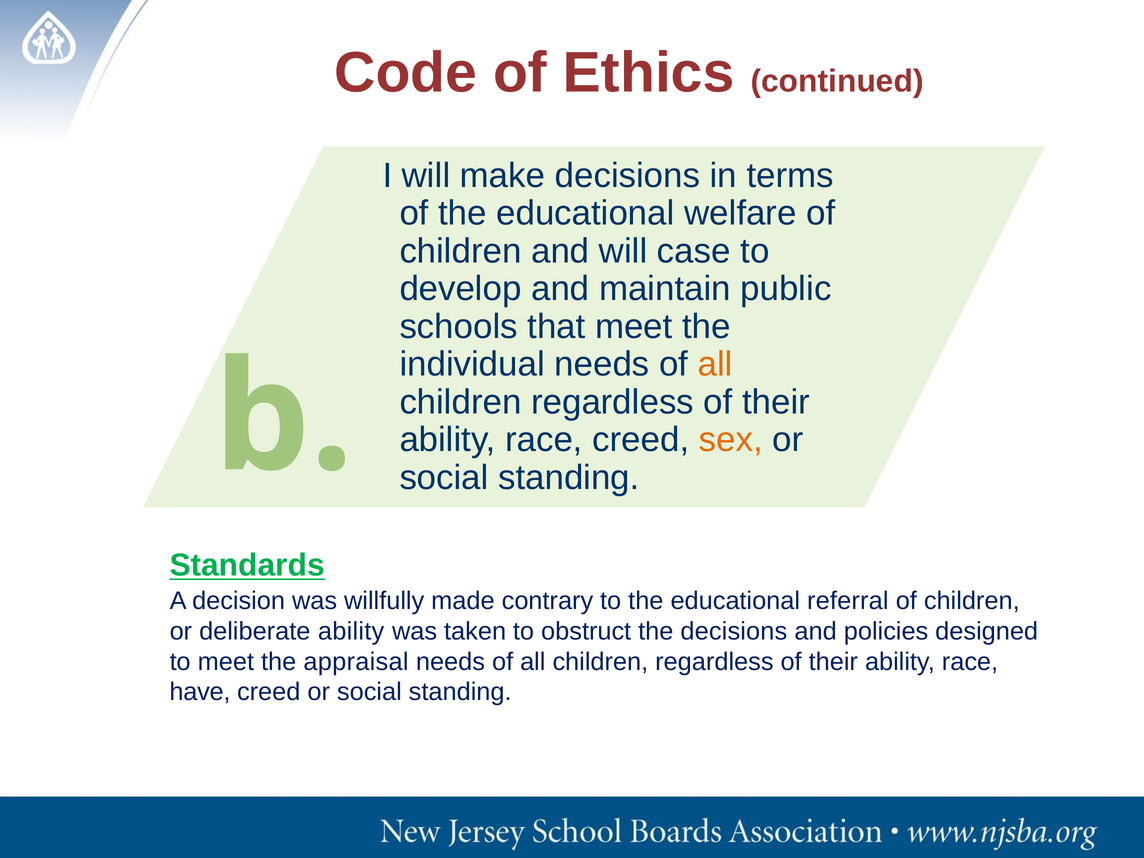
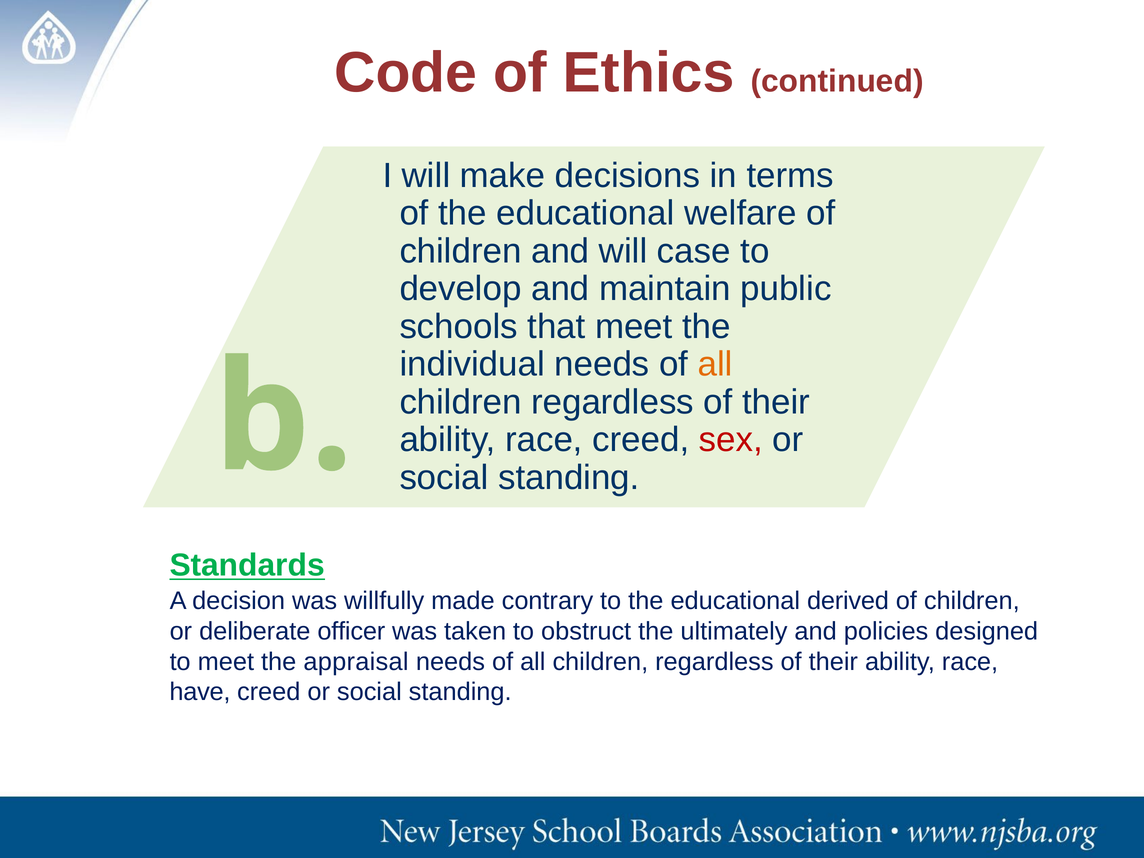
sex colour: orange -> red (731, 440)
referral: referral -> derived (848, 601)
deliberate ability: ability -> officer (351, 631)
the decisions: decisions -> ultimately (734, 631)
